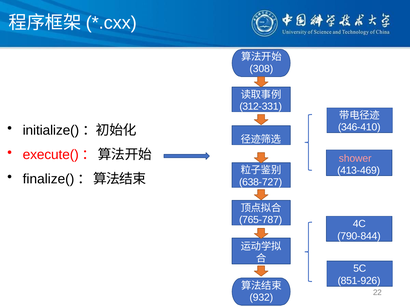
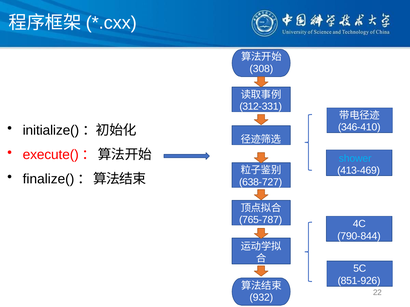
shower colour: pink -> light blue (355, 159)
